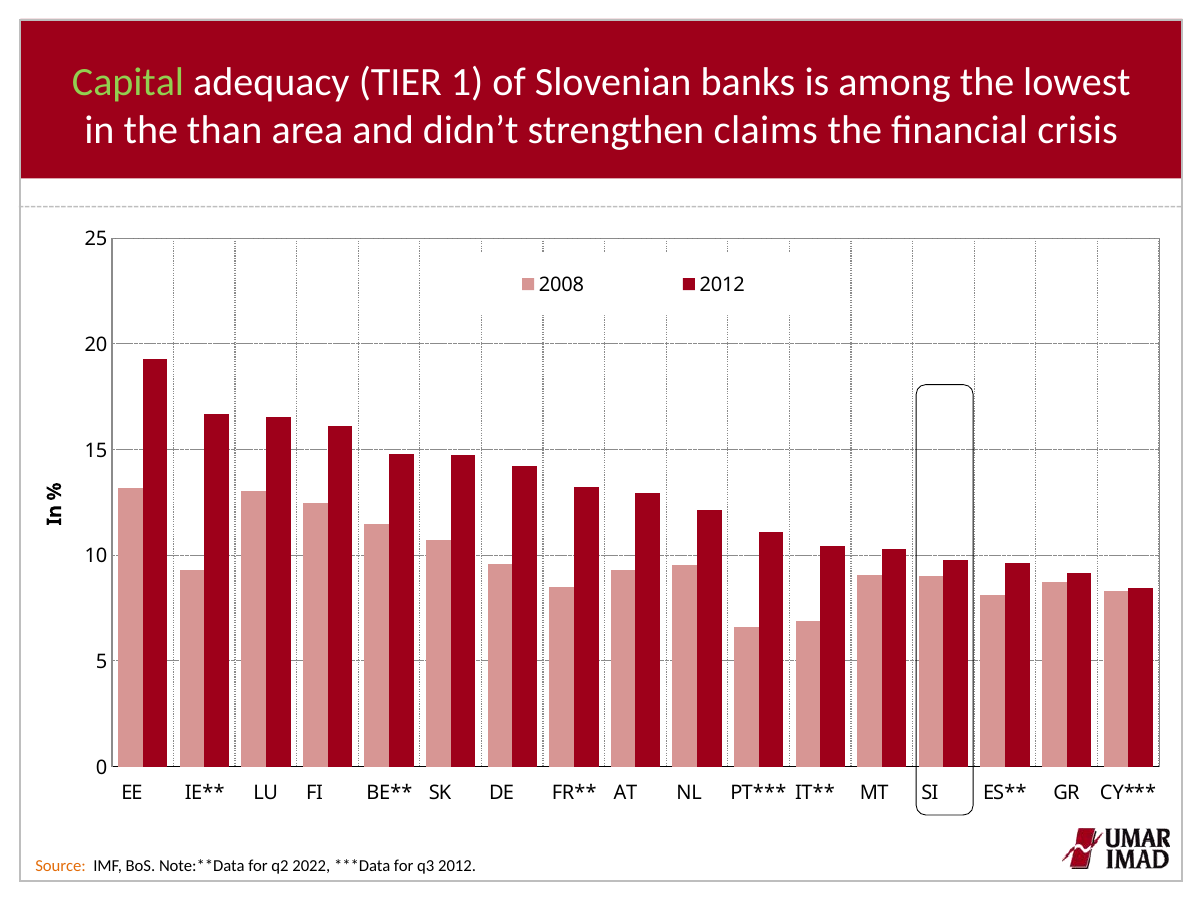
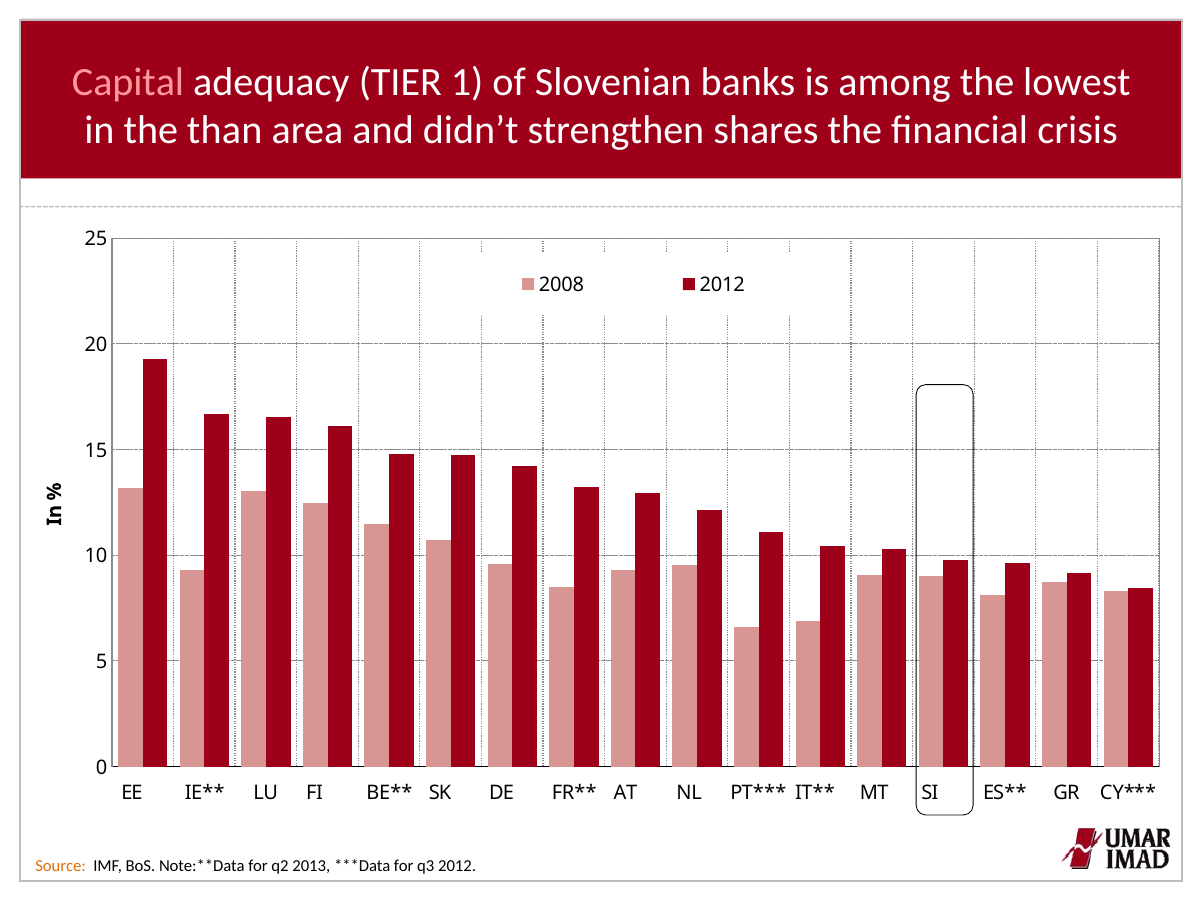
Capital colour: light green -> pink (128, 82)
claims: claims -> shares (766, 130)
2022: 2022 -> 2013 (311, 866)
